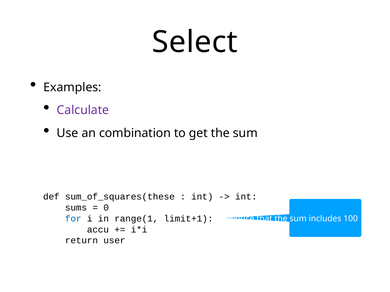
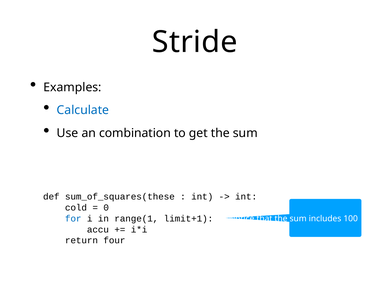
Select: Select -> Stride (195, 42)
Calculate colour: purple -> blue (83, 110)
sums: sums -> cold (76, 208)
user: user -> four (114, 241)
